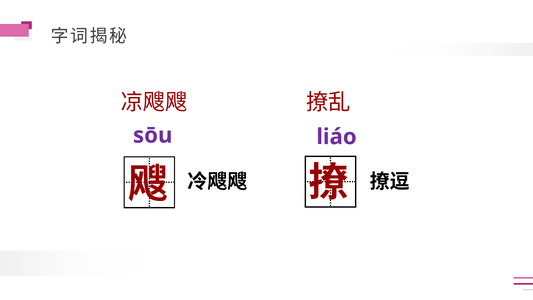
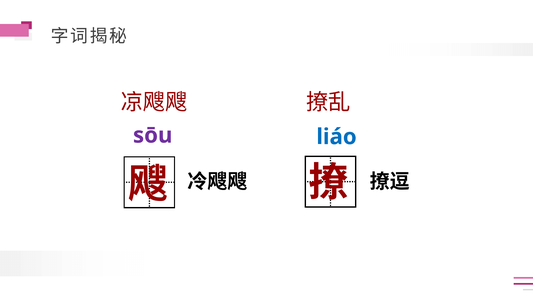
liáo colour: purple -> blue (336, 137)
